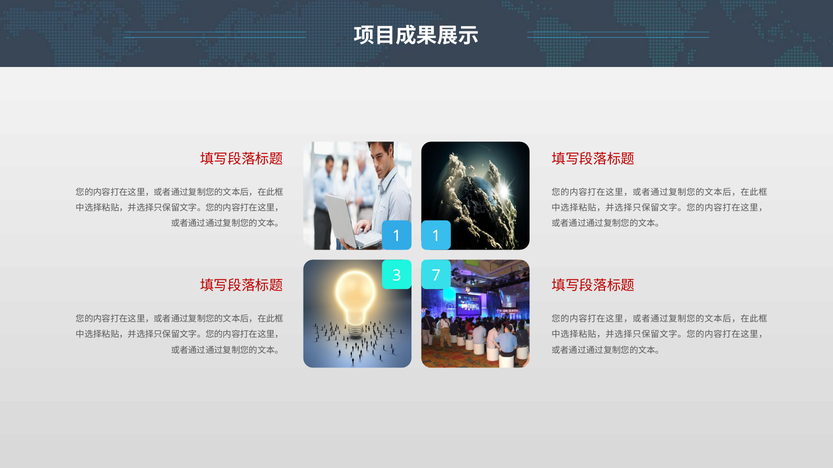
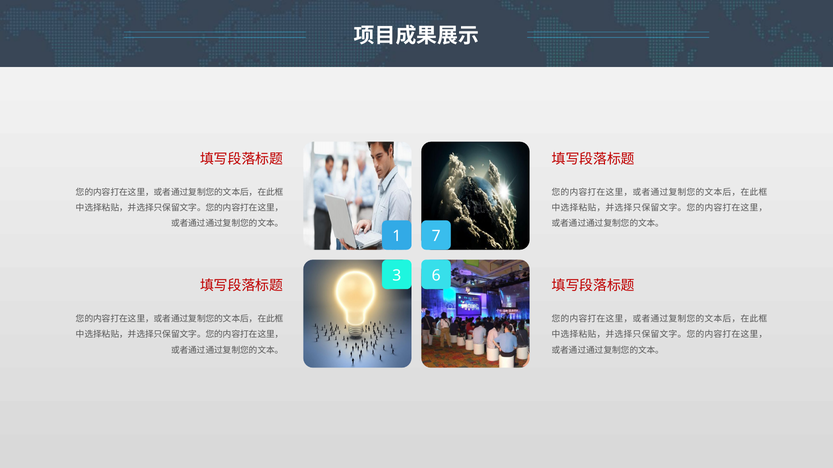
1 1: 1 -> 7 (436, 236)
7: 7 -> 6 (436, 276)
